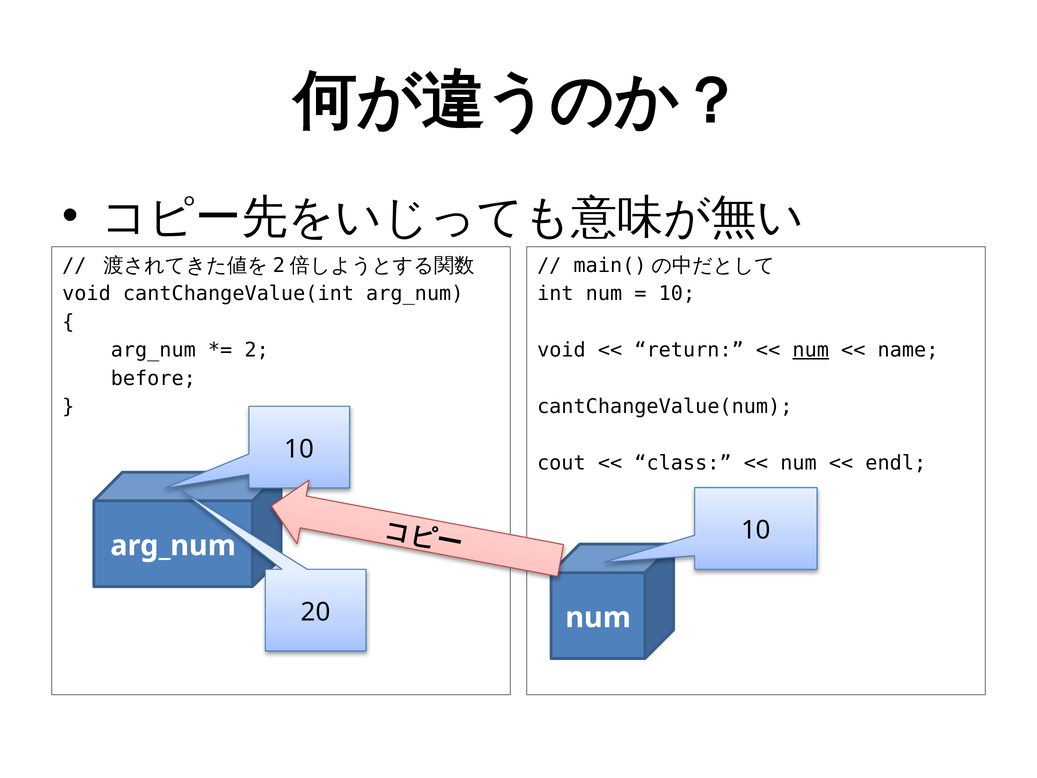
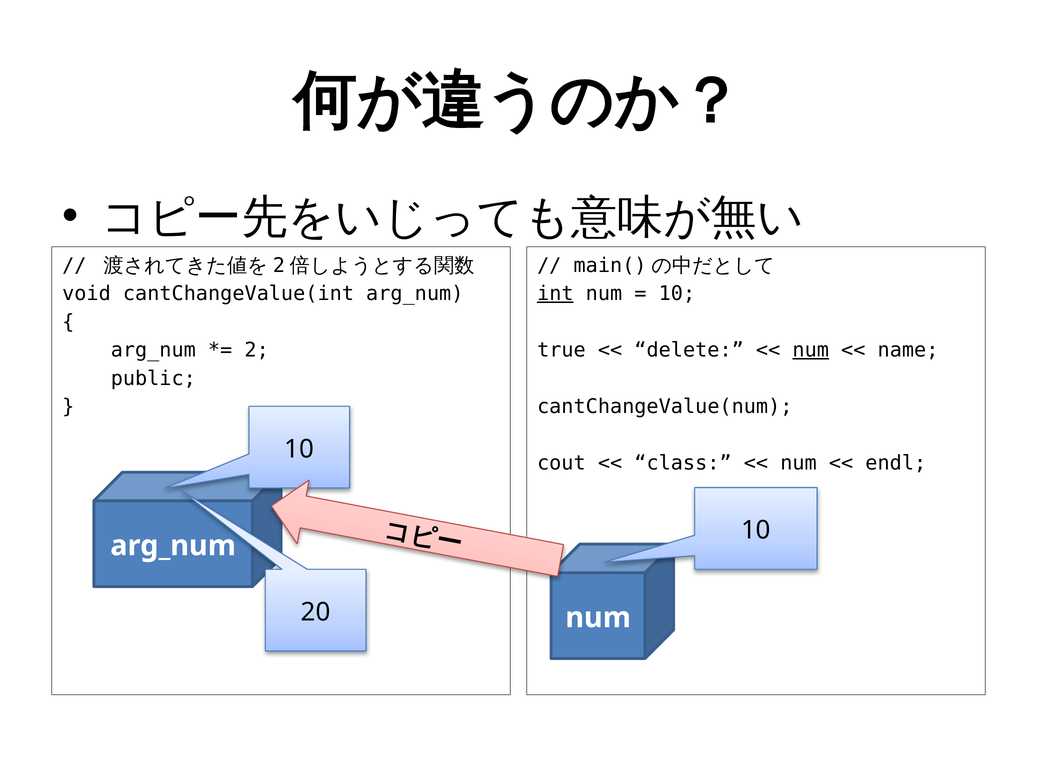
int underline: none -> present (555, 294)
void: void -> true (561, 350)
return: return -> delete (689, 350)
before: before -> public (153, 378)
